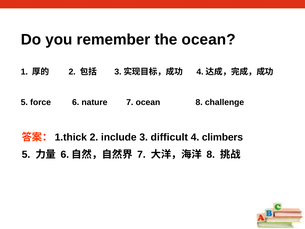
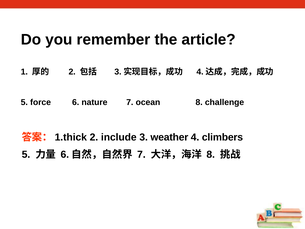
the ocean: ocean -> article (209, 40)
difficult: difficult -> weather (169, 137)
